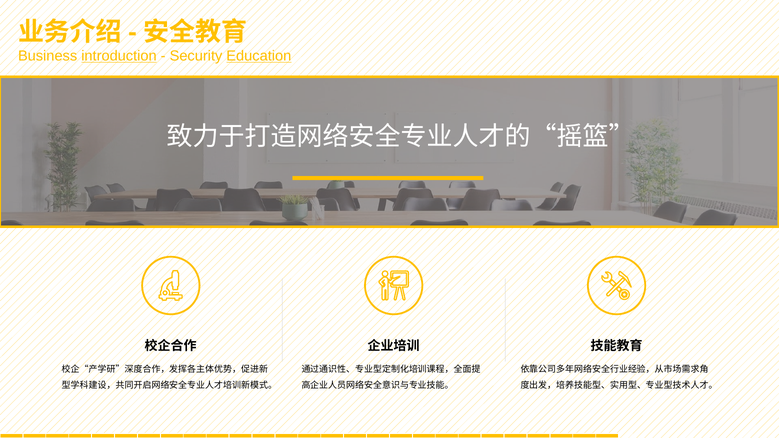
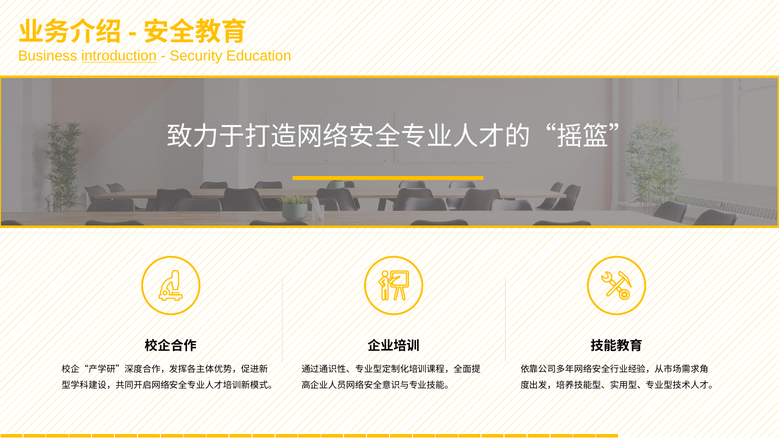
Education underline: present -> none (259, 56)
